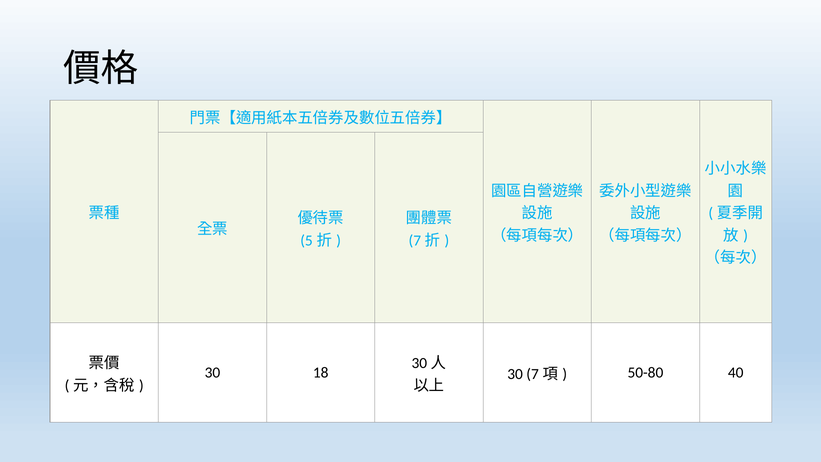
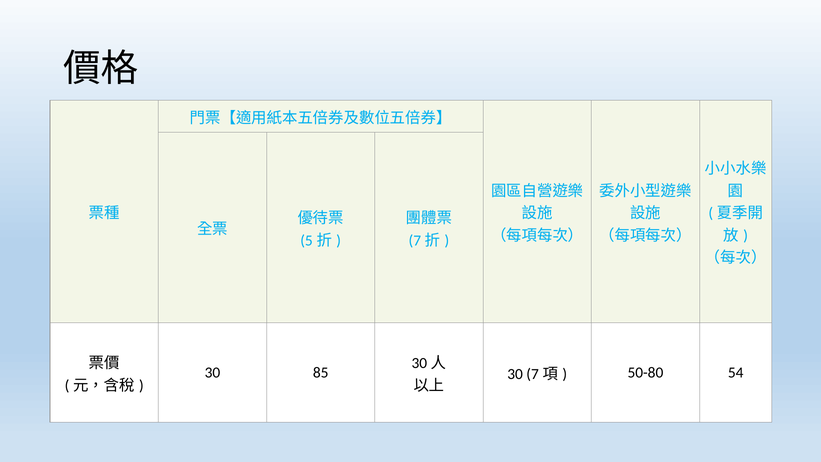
18: 18 -> 85 (321, 373)
40: 40 -> 54 (736, 373)
